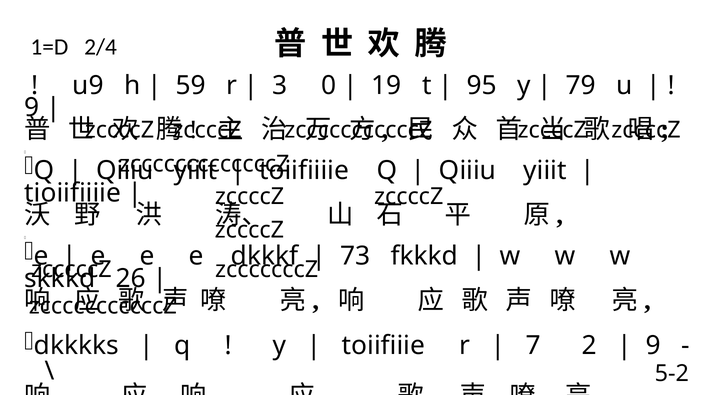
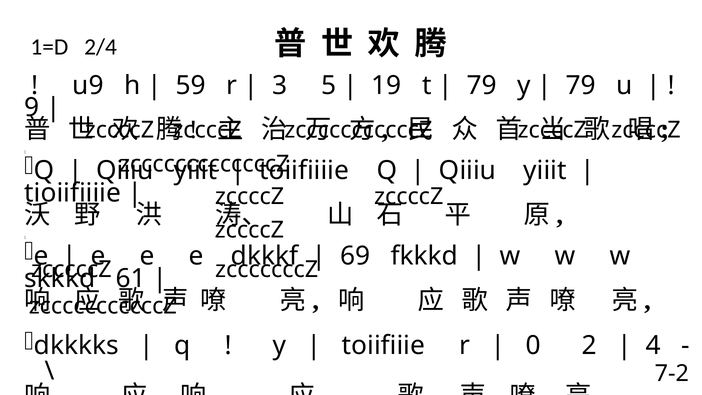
0: 0 -> 5 (329, 85)
95: 95 -> 79 (482, 85)
73: 73 -> 69 (355, 256)
26: 26 -> 61 (131, 278)
7: 7 -> 0 (533, 345)
9: 9 -> 4 (653, 345)
5-2: 5-2 -> 7-2 (672, 373)
